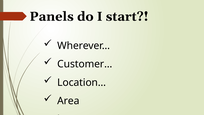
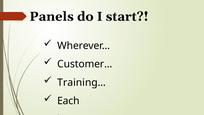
Location…: Location… -> Training… (82, 82)
Area: Area -> Each (68, 101)
